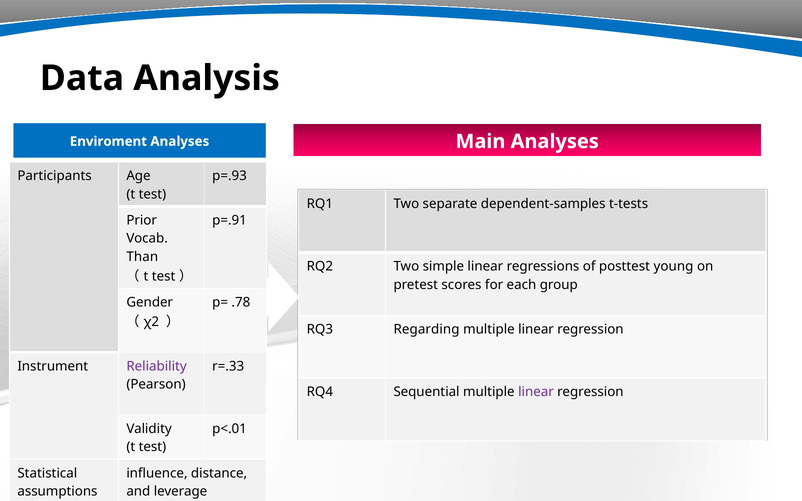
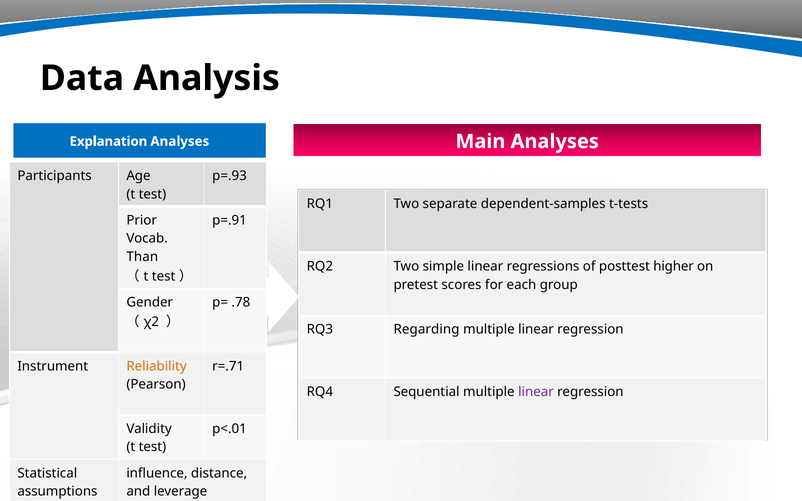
Enviroment: Enviroment -> Explanation (108, 141)
young: young -> higher (674, 267)
Reliability colour: purple -> orange (157, 366)
r=.33: r=.33 -> r=.71 (228, 366)
